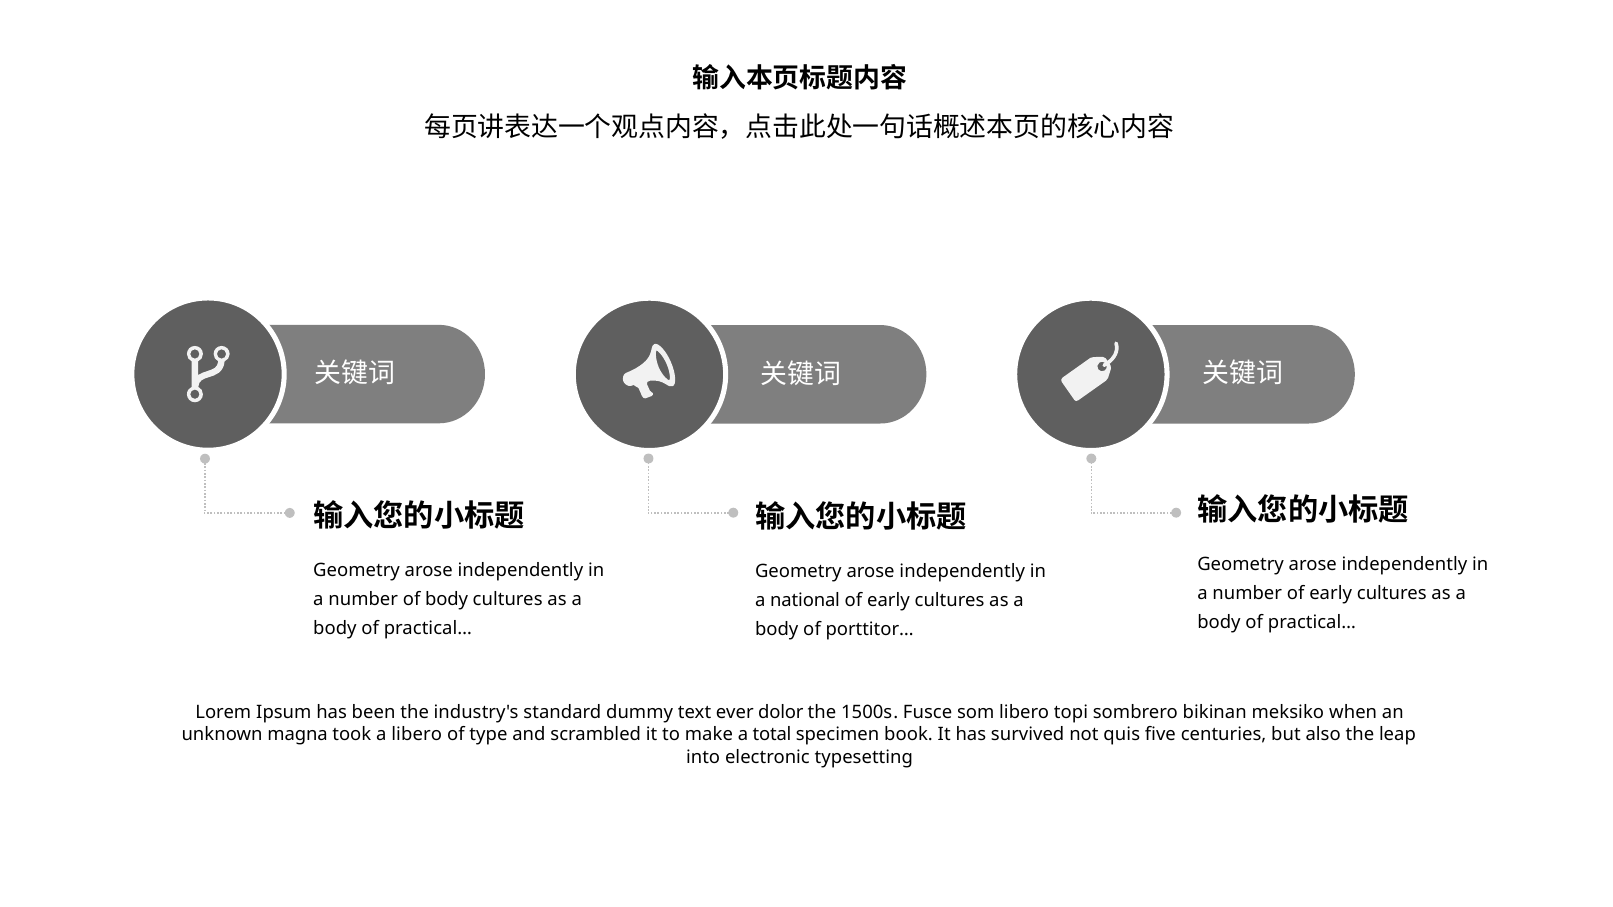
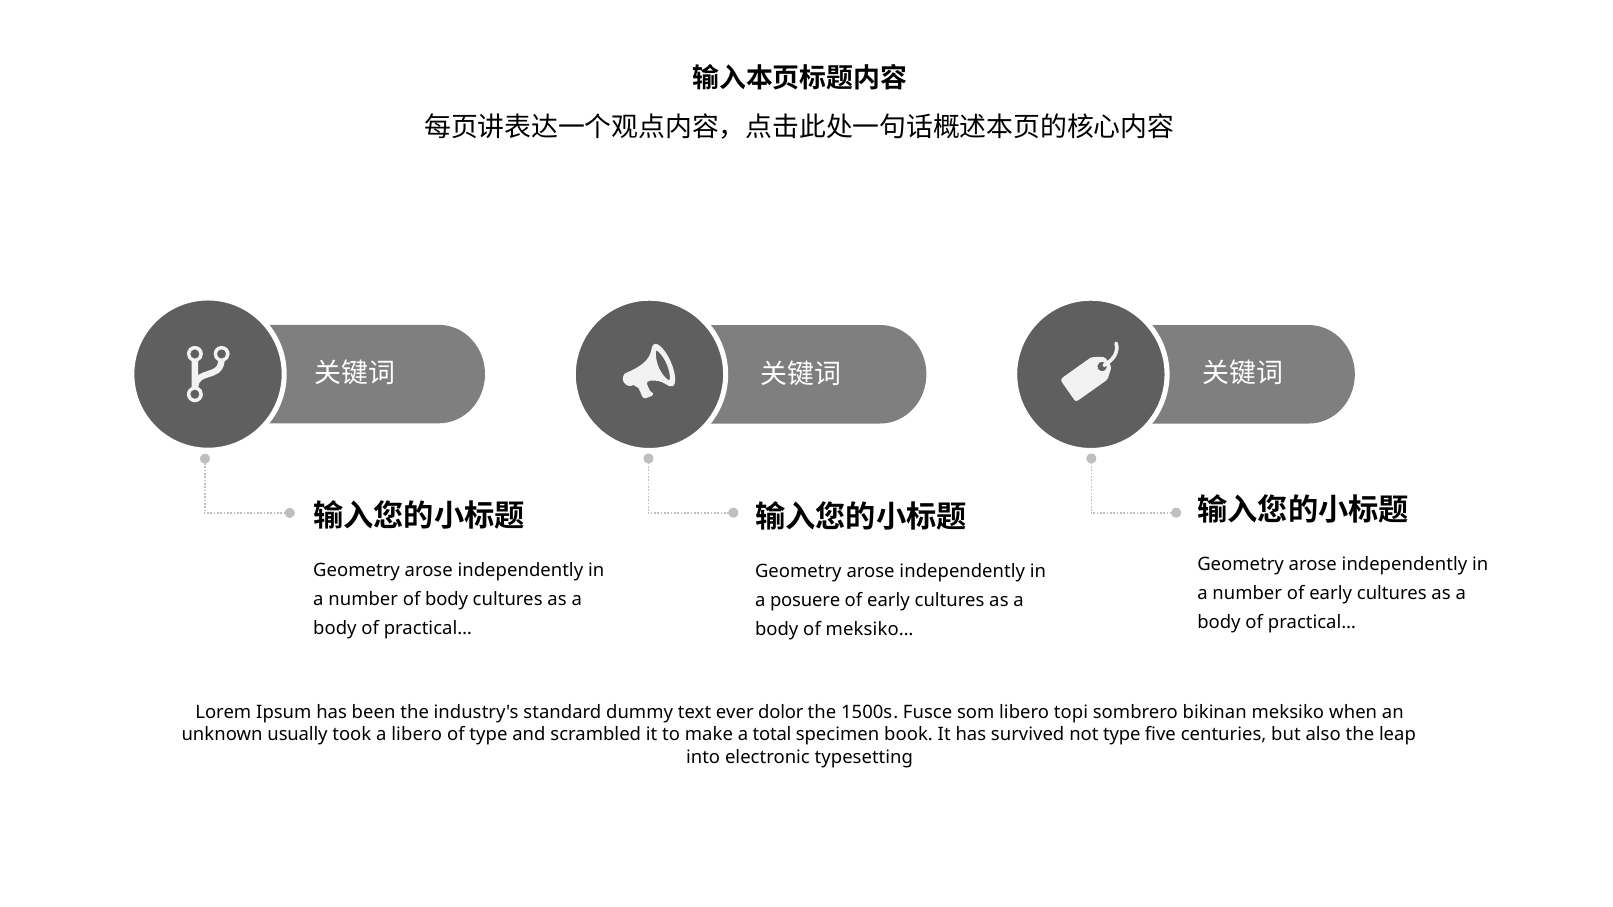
national: national -> posuere (805, 601)
porttitor…: porttitor… -> meksiko… (870, 629)
magna: magna -> usually (298, 735)
not quis: quis -> type (1122, 735)
